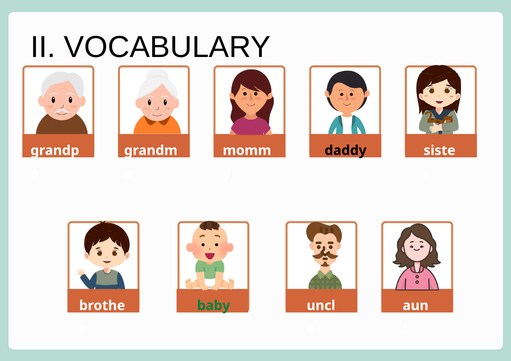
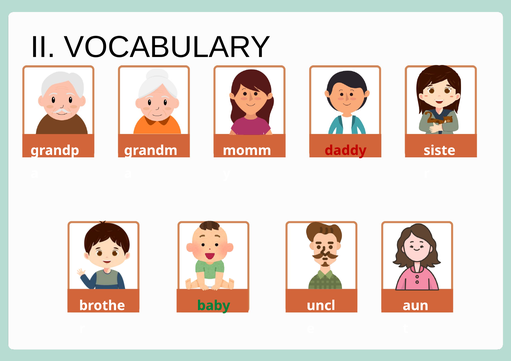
daddy colour: black -> red (346, 150)
